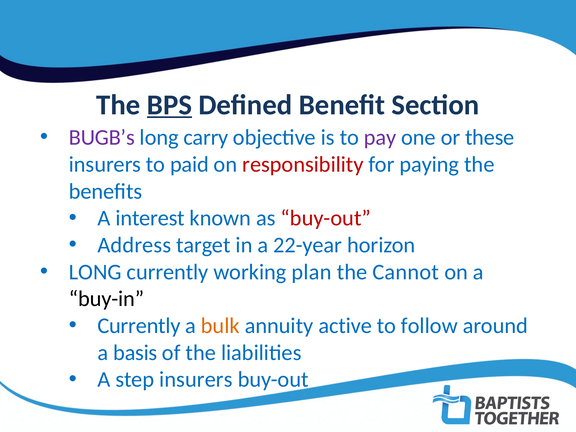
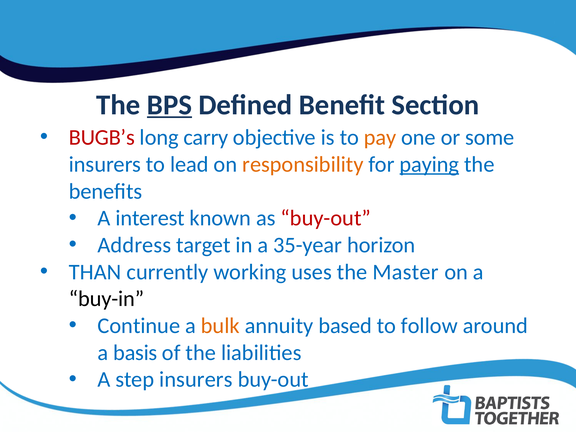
BUGB’s colour: purple -> red (102, 137)
pay colour: purple -> orange (380, 137)
these: these -> some (490, 137)
paid: paid -> lead (189, 164)
responsibility colour: red -> orange (303, 164)
paying underline: none -> present (429, 164)
22-year: 22-year -> 35-year (308, 245)
LONG: LONG -> THAN (95, 272)
plan: plan -> uses (312, 272)
Cannot: Cannot -> Master (406, 272)
Currently: Currently -> Continue (139, 326)
active: active -> based (345, 326)
